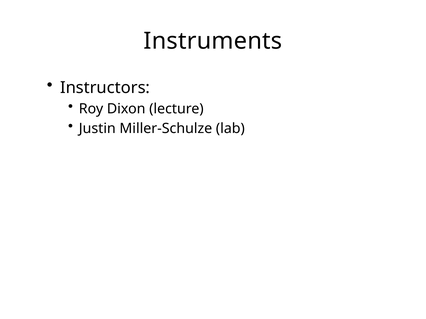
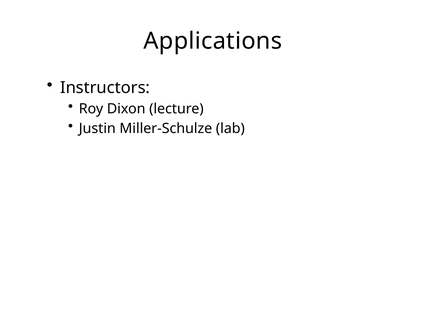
Instruments: Instruments -> Applications (213, 41)
